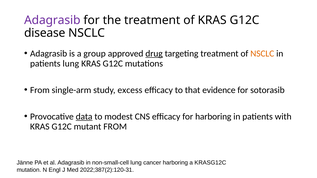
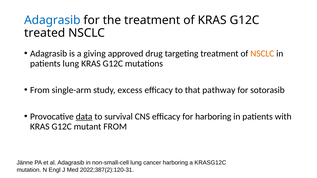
Adagrasib colour: purple -> blue (52, 20)
disease: disease -> treated (45, 33)
group: group -> giving (95, 54)
drug underline: present -> none (154, 54)
evidence: evidence -> pathway (219, 90)
modest: modest -> survival (119, 117)
